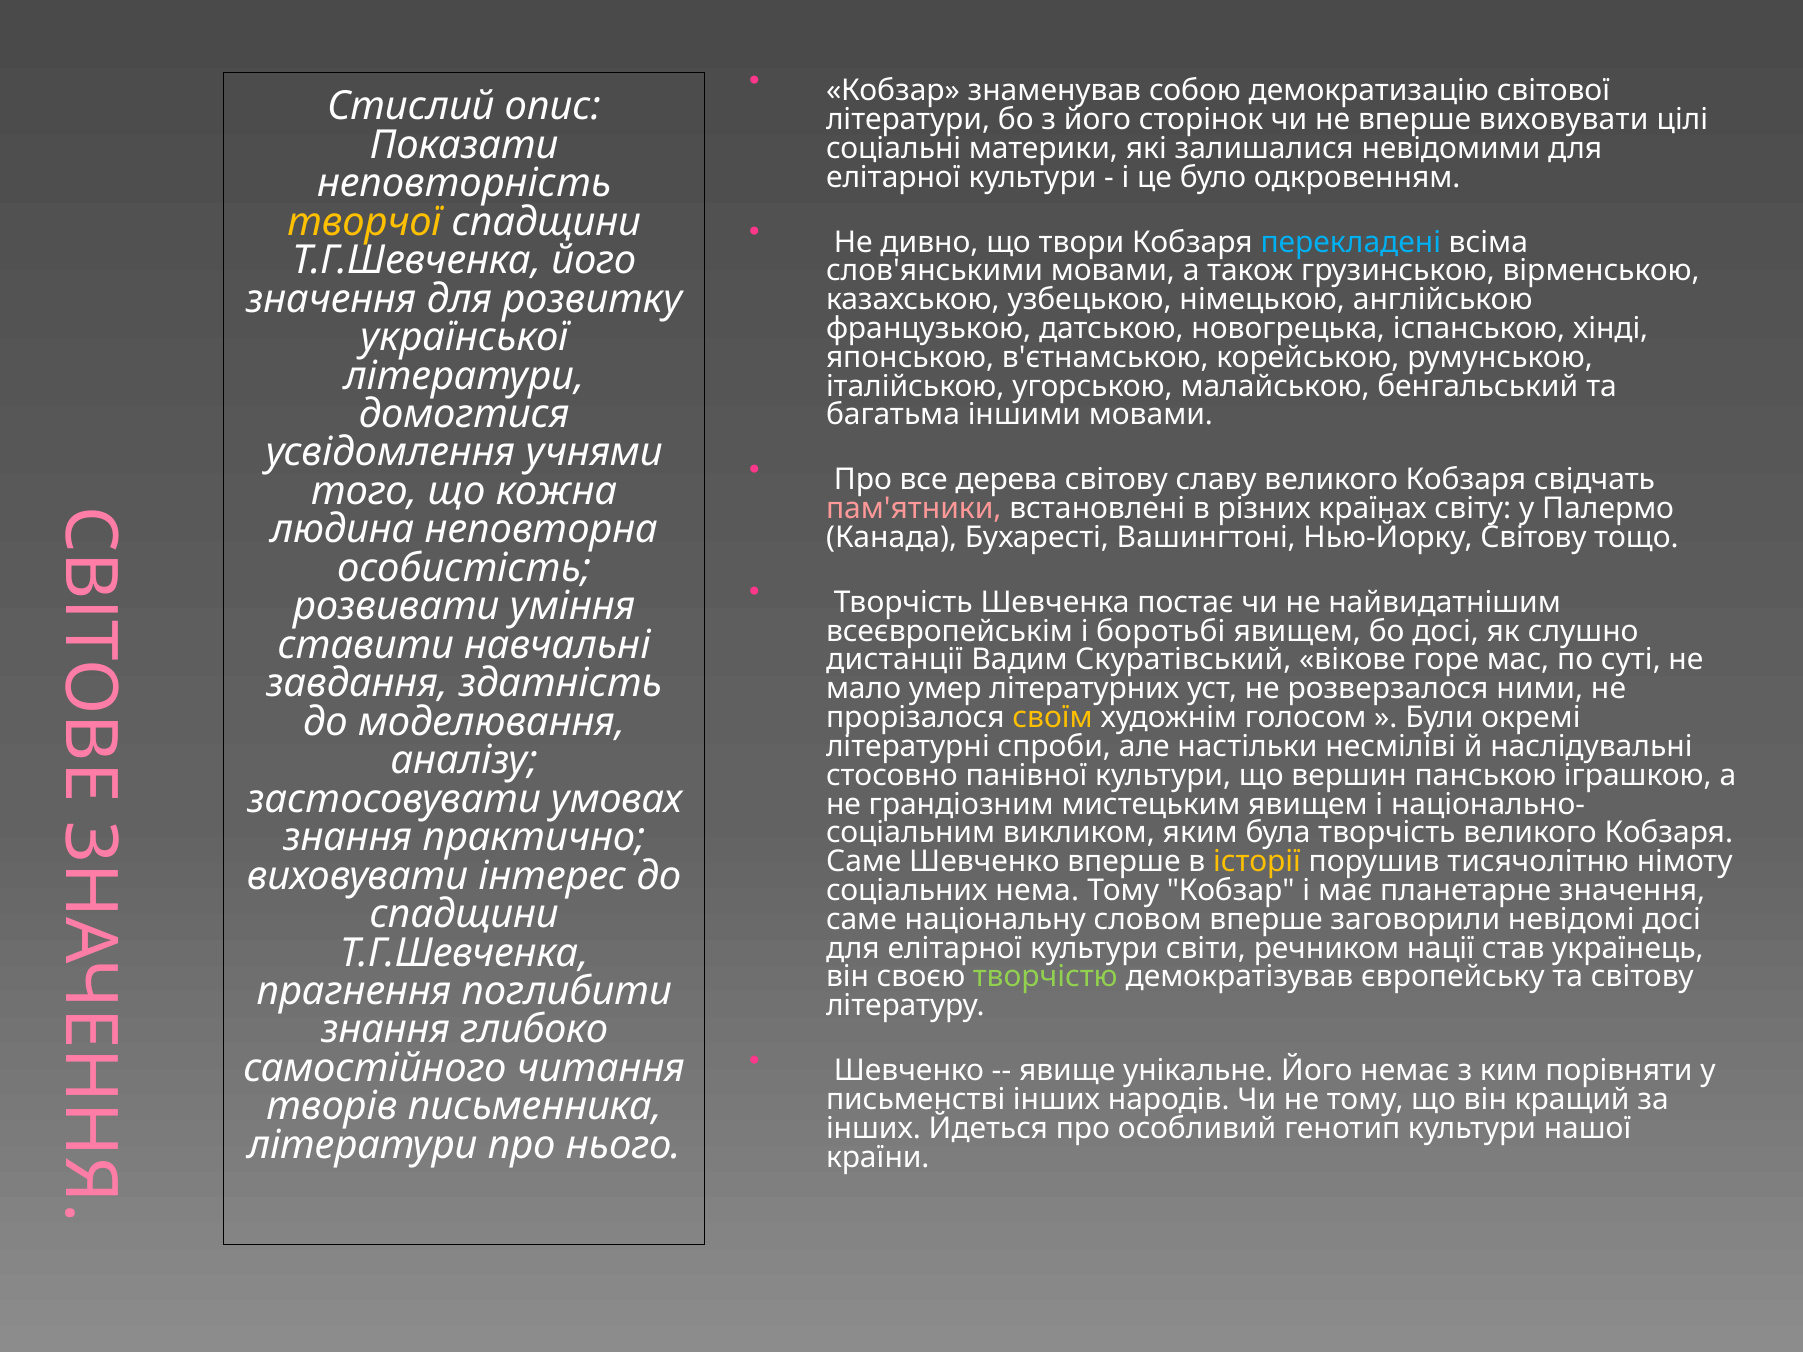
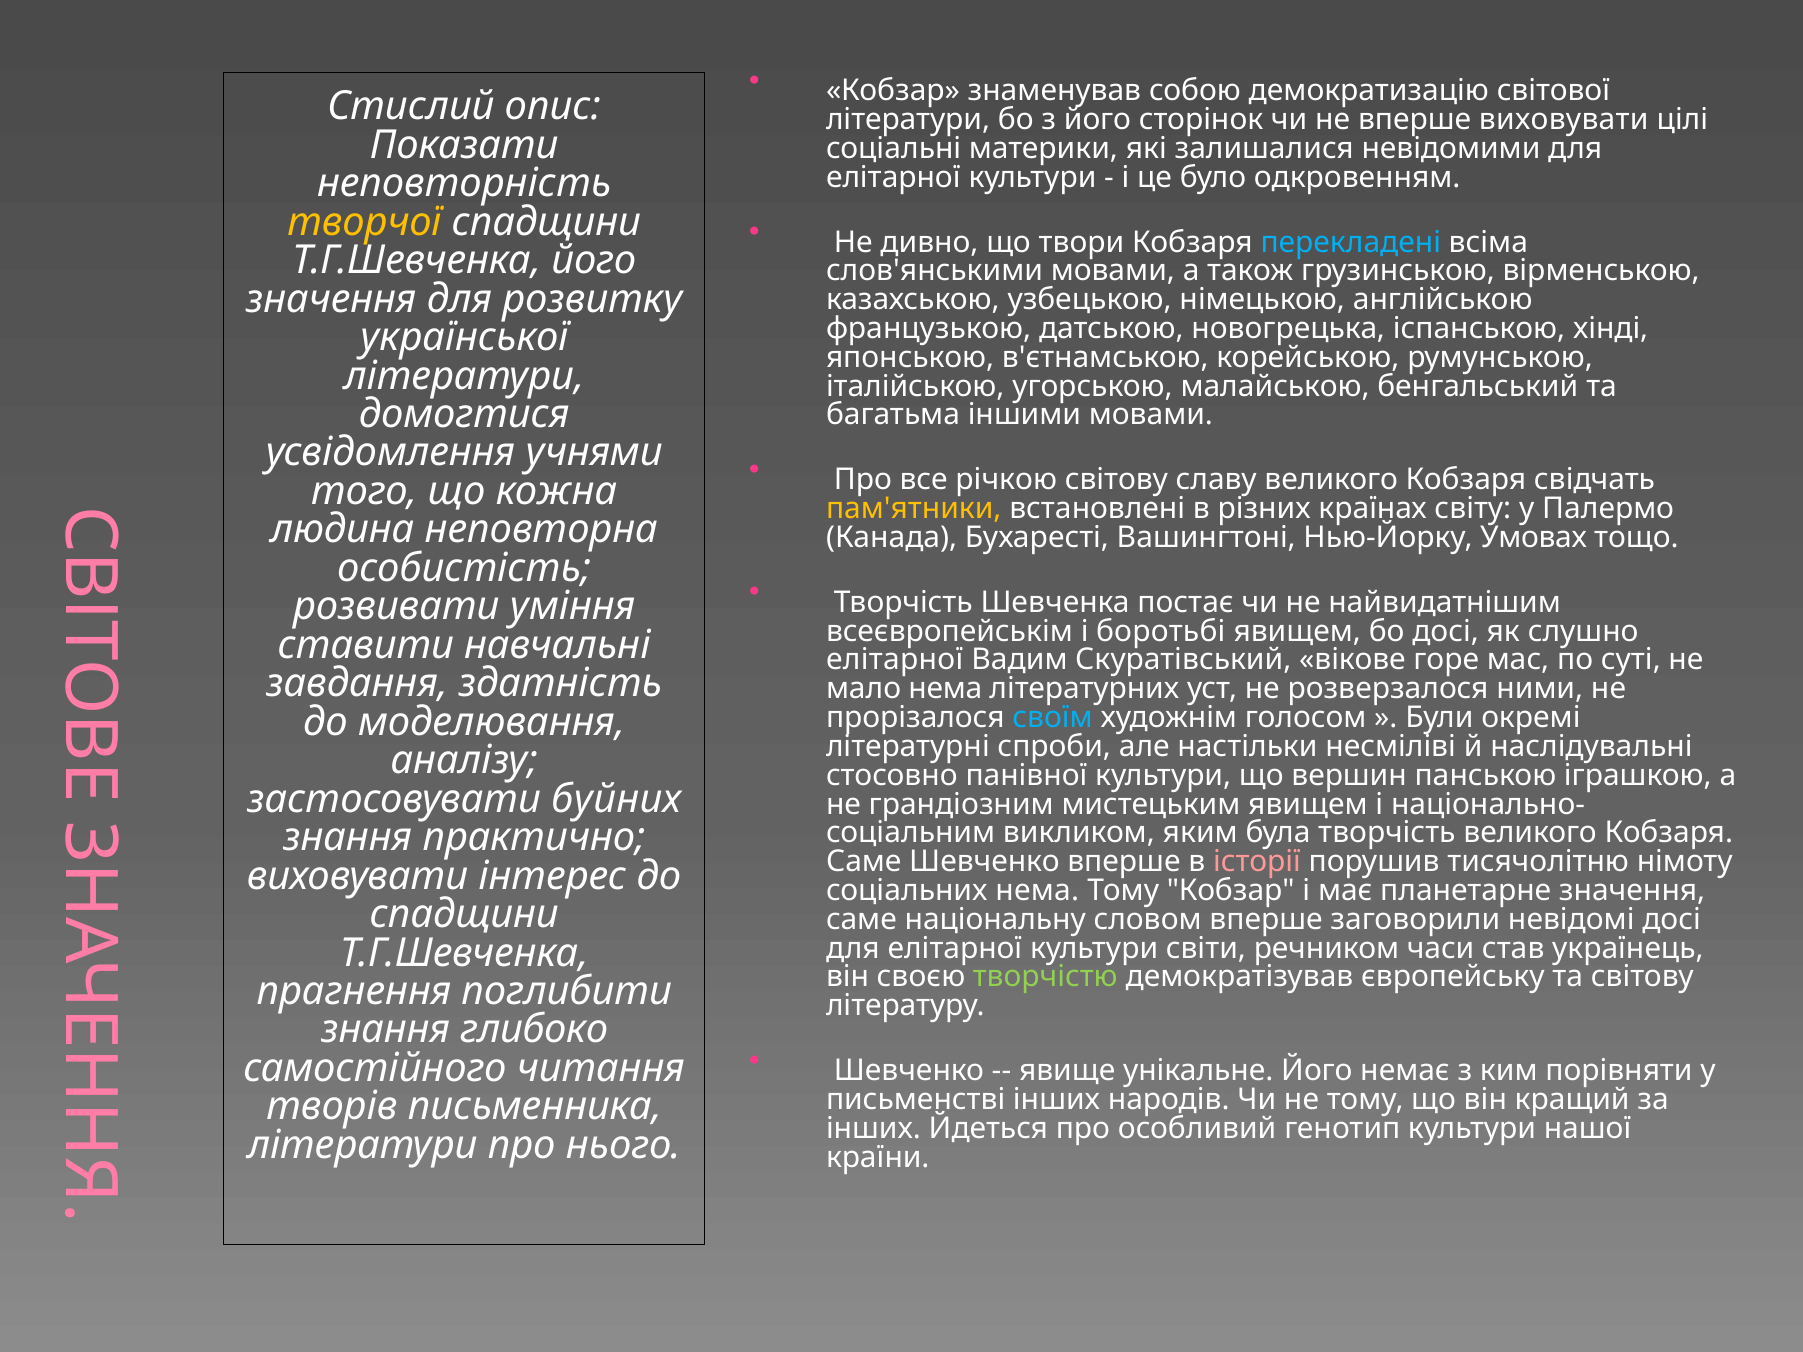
дерева: дерева -> річкою (1006, 480)
пам'ятники colour: pink -> yellow (914, 509)
Нью-Йорку Світову: Світову -> Умовах (1534, 538)
дистанції: дистанції -> елітарної (895, 660)
мало умер: умер -> нема (945, 689)
своїм colour: yellow -> light blue (1053, 718)
умовах: умовах -> буйних (616, 799)
історії colour: yellow -> pink (1257, 862)
нації: нації -> часи (1441, 948)
